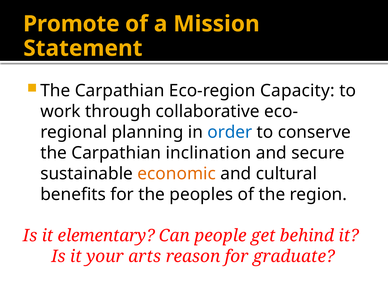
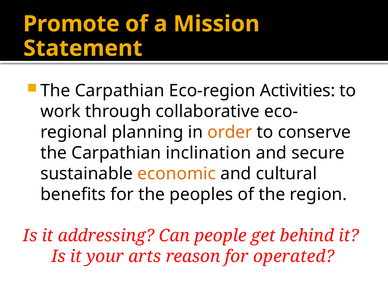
Capacity: Capacity -> Activities (298, 91)
order colour: blue -> orange (230, 132)
elementary: elementary -> addressing (106, 236)
graduate: graduate -> operated (294, 256)
